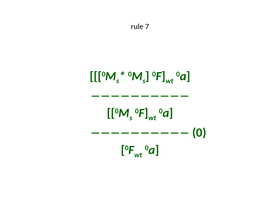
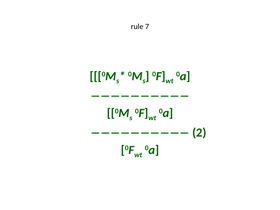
0: 0 -> 2 (199, 133)
